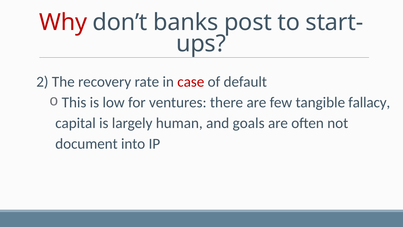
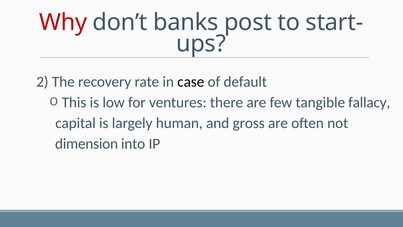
case colour: red -> black (191, 82)
goals: goals -> gross (249, 123)
document: document -> dimension (87, 144)
